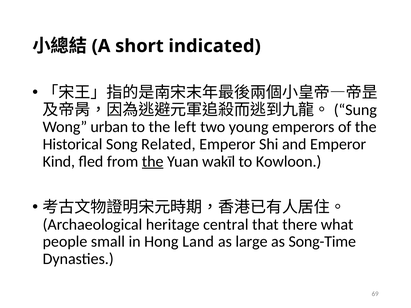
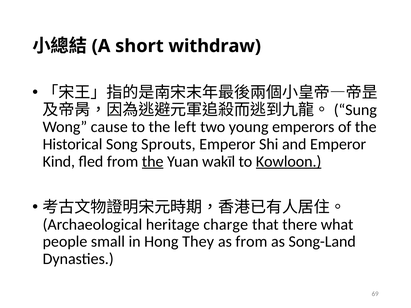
indicated: indicated -> withdraw (215, 46)
urban: urban -> cause (109, 127)
Related: Related -> Sprouts (168, 144)
Kowloon underline: none -> present (289, 162)
central: central -> charge (226, 225)
Land: Land -> They (198, 242)
as large: large -> from (251, 242)
Song-Time: Song-Time -> Song-Land (322, 242)
